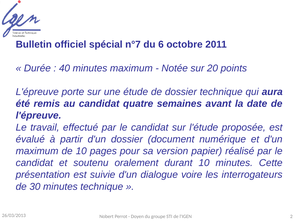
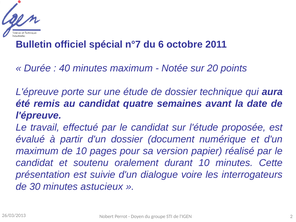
minutes technique: technique -> astucieux (102, 187)
